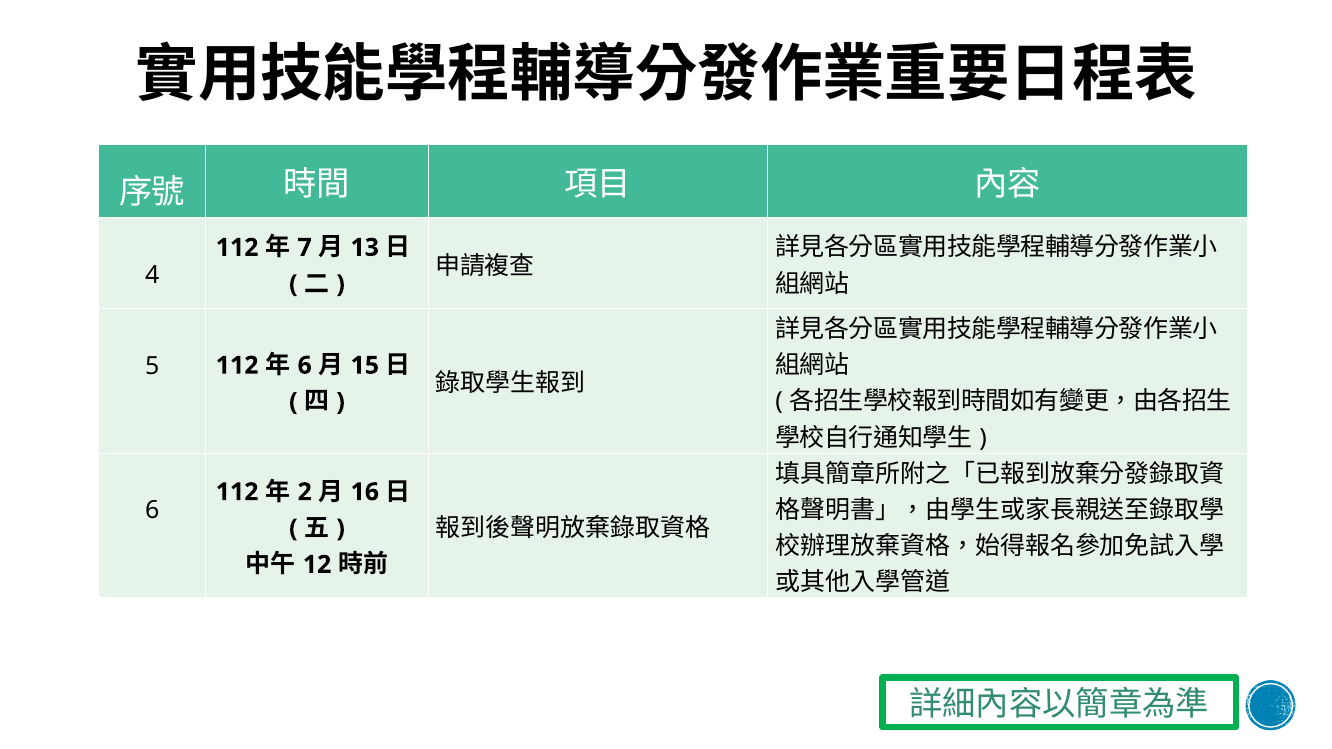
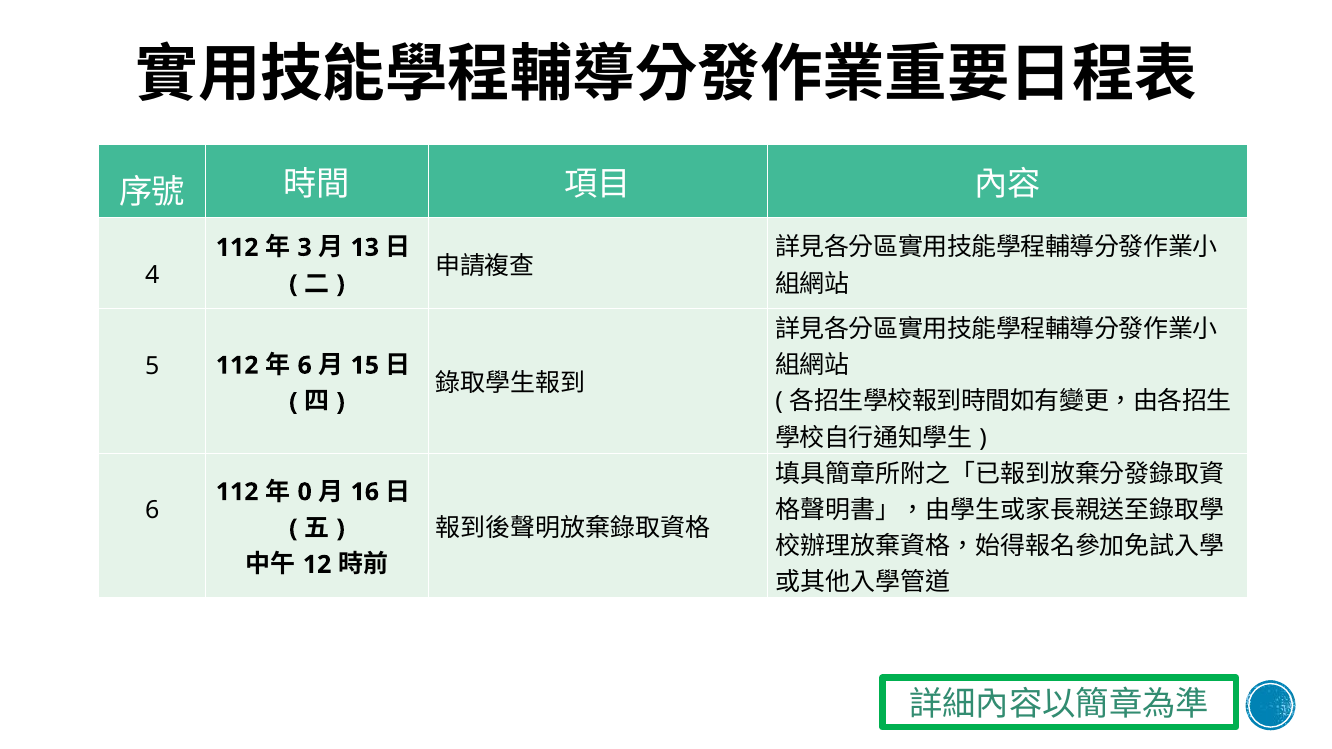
7: 7 -> 3 (305, 248)
2: 2 -> 0 (305, 492)
